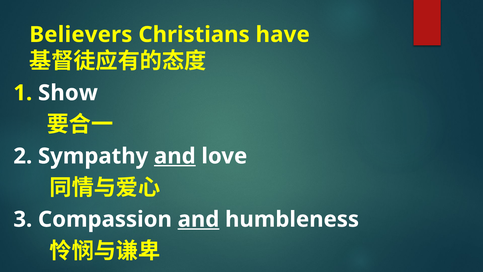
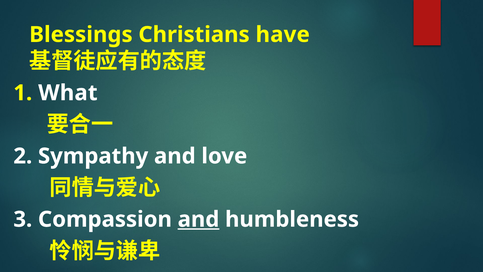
Believers: Believers -> Blessings (81, 35)
Show: Show -> What (68, 93)
and underline: present -> none (175, 156)
